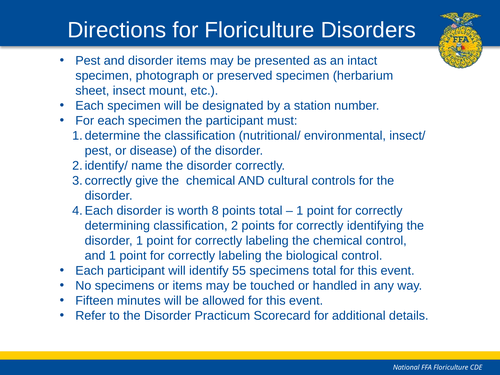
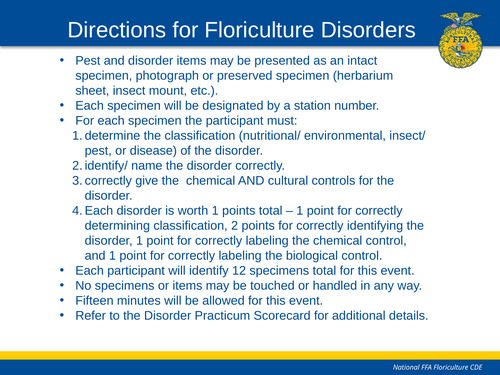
worth 8: 8 -> 1 (215, 211)
55: 55 -> 12 (239, 271)
